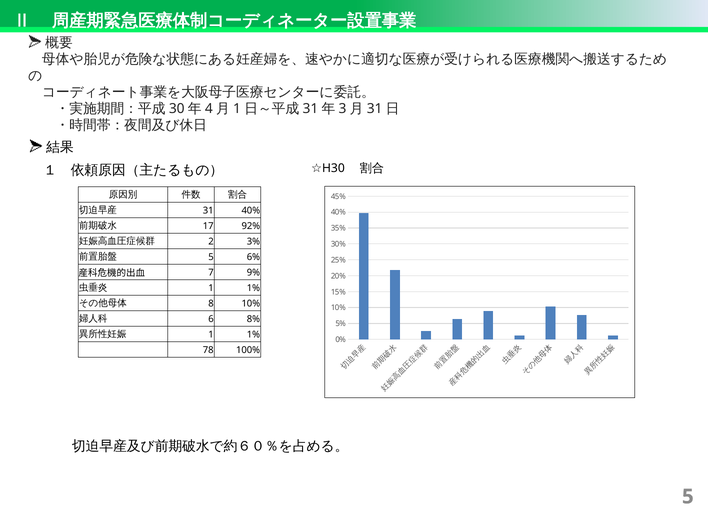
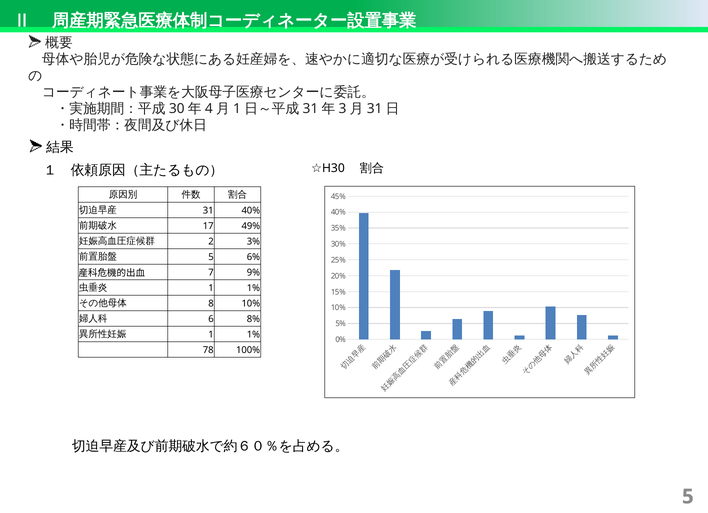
92%: 92% -> 49% (251, 226)
